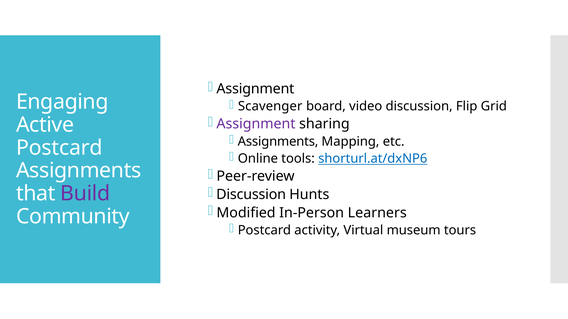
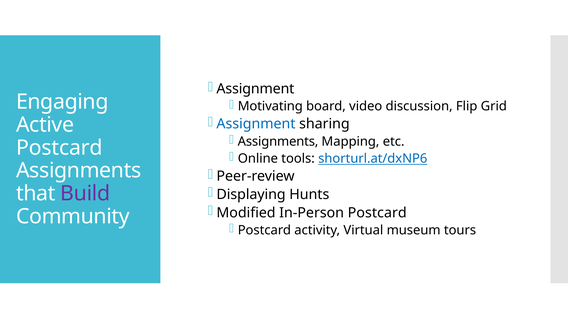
Scavenger: Scavenger -> Motivating (270, 107)
Assignment colour: purple -> blue (256, 124)
Discussion: Discussion -> Displaying (251, 195)
In-Person Learners: Learners -> Postcard (377, 213)
